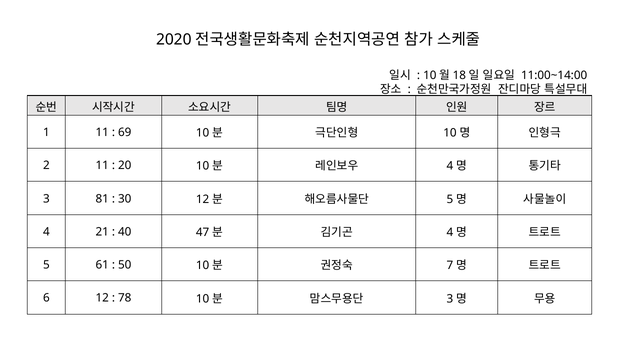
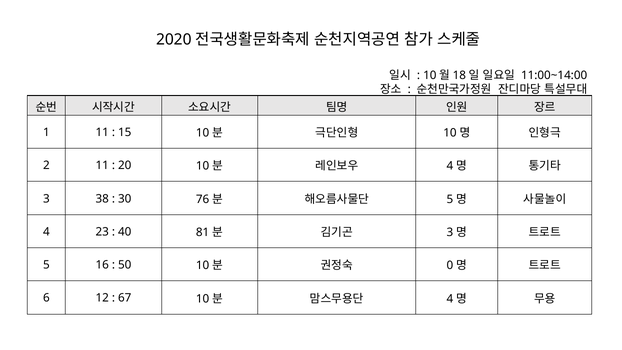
69: 69 -> 15 (125, 132)
81: 81 -> 38 (102, 199)
30 12: 12 -> 76 (203, 199)
21: 21 -> 23 (102, 232)
47: 47 -> 81 (203, 232)
4: 4 -> 3 (450, 232)
61: 61 -> 16 (102, 265)
7: 7 -> 0 (450, 265)
78: 78 -> 67 (125, 298)
3: 3 -> 4 (450, 299)
